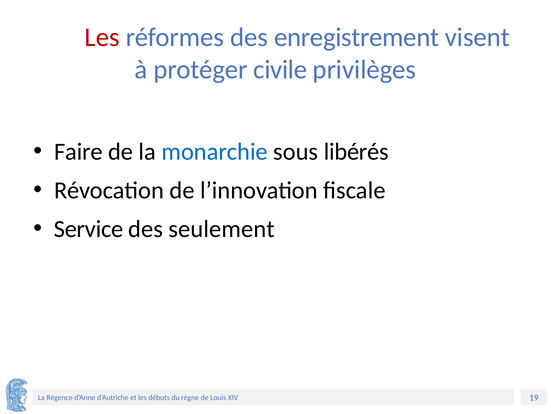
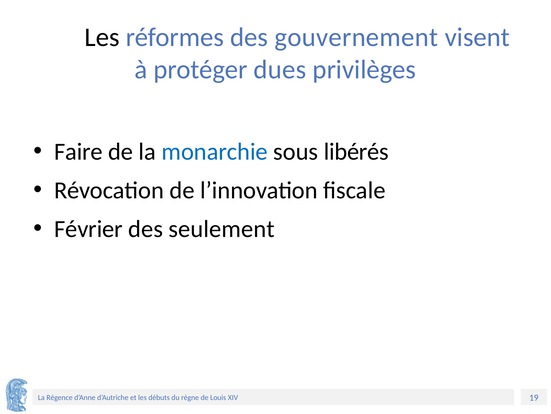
Les colour: red -> black (102, 37)
enregistrement: enregistrement -> gouvernement (356, 37)
civile: civile -> dues (280, 69)
Service: Service -> Février (88, 229)
